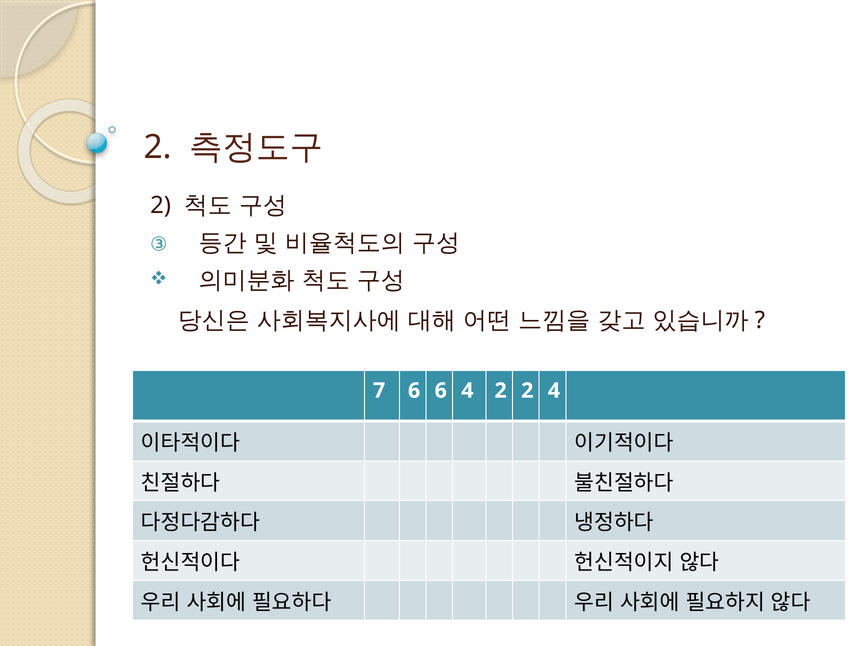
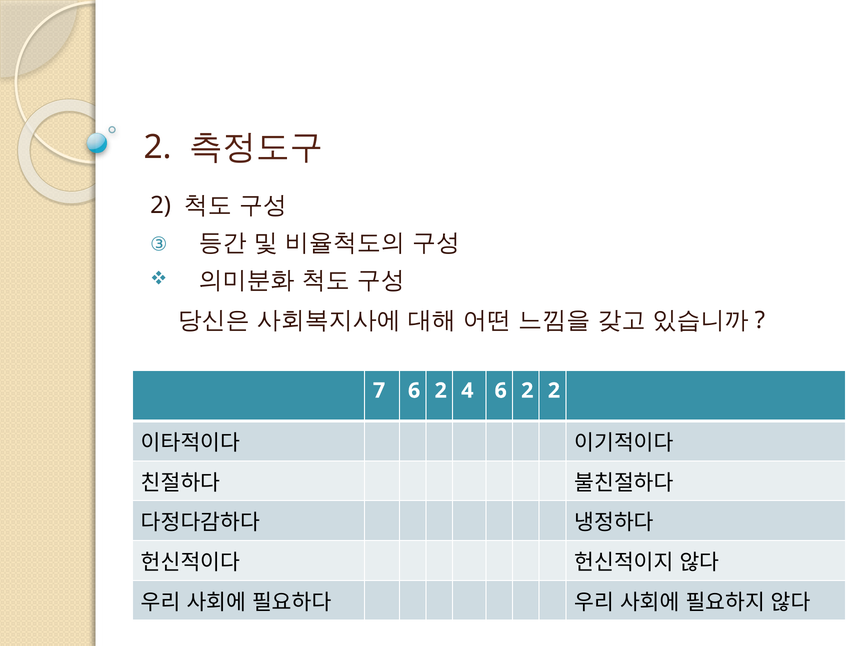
7 6 6: 6 -> 2 (441, 391)
4 2: 2 -> 6 (501, 391)
2 4: 4 -> 2 (554, 391)
